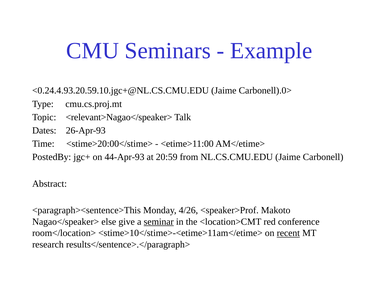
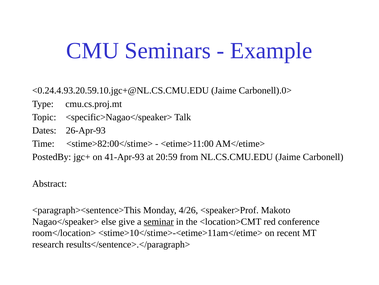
<relevant>Nagao</speaker>: <relevant>Nagao</speaker> -> <specific>Nagao</speaker> (119, 117)
<stime>20:00</stime>: <stime>20:00</stime> -> <stime>82:00</stime> (110, 143)
44-Apr-93: 44-Apr-93 -> 41-Apr-93 (124, 157)
recent underline: present -> none (288, 232)
